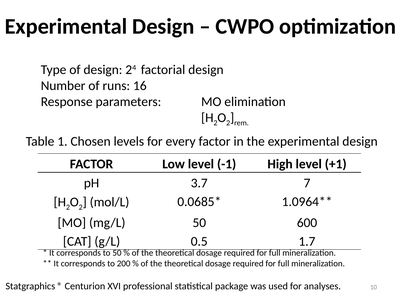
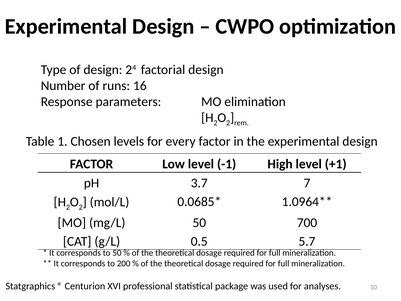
600: 600 -> 700 (307, 222)
1.7: 1.7 -> 5.7 (307, 241)
